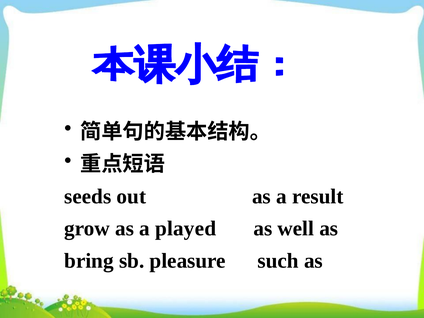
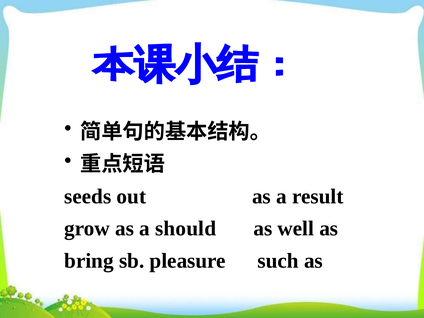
played: played -> should (186, 229)
